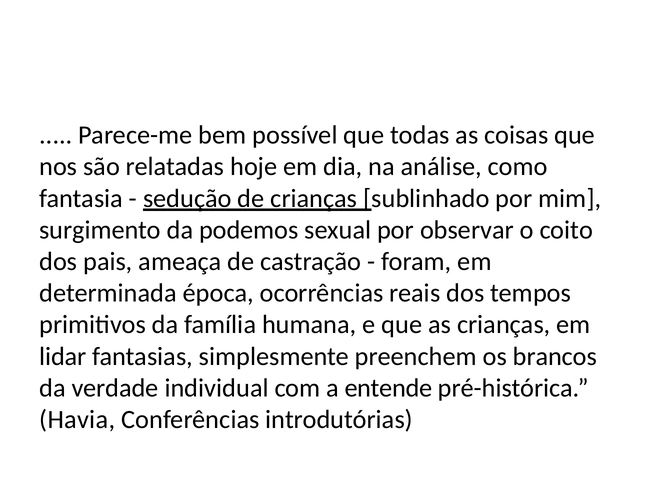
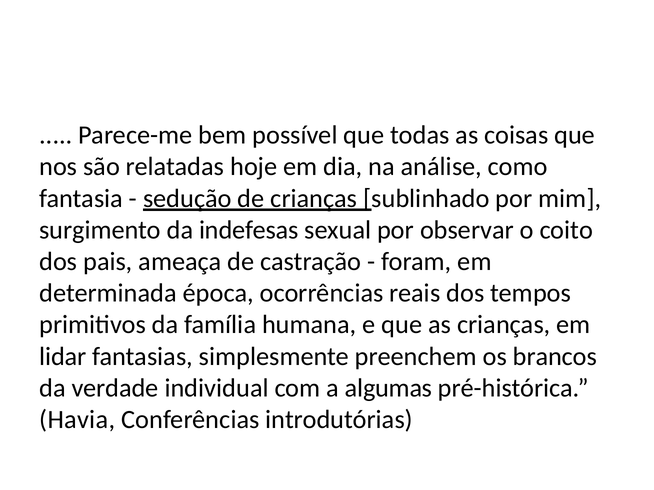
podemos: podemos -> indefesas (249, 230)
entende: entende -> algumas (389, 388)
